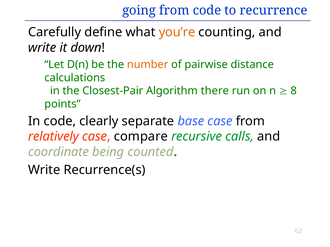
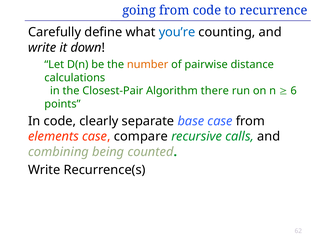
you’re colour: orange -> blue (177, 32)
8: 8 -> 6 (294, 91)
relatively: relatively -> elements (53, 137)
coordinate: coordinate -> combining (58, 152)
